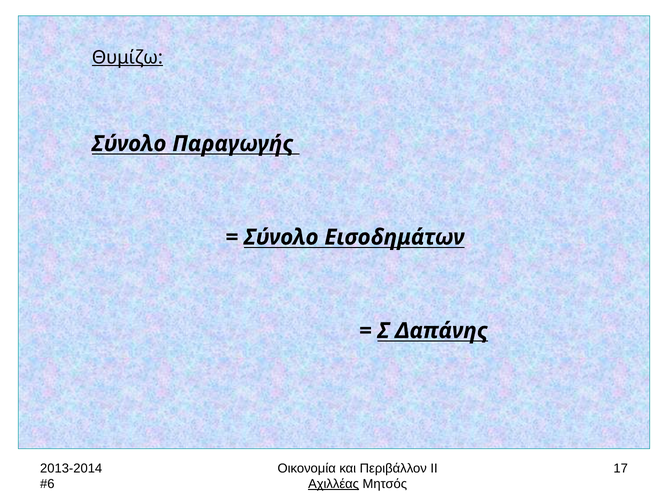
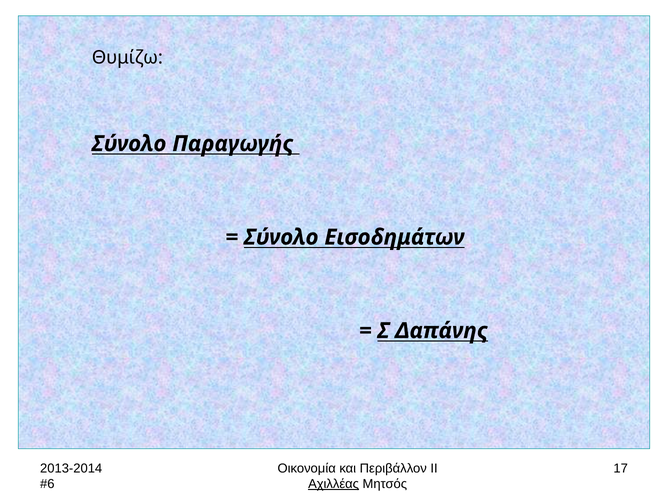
Θυμίζω underline: present -> none (127, 57)
